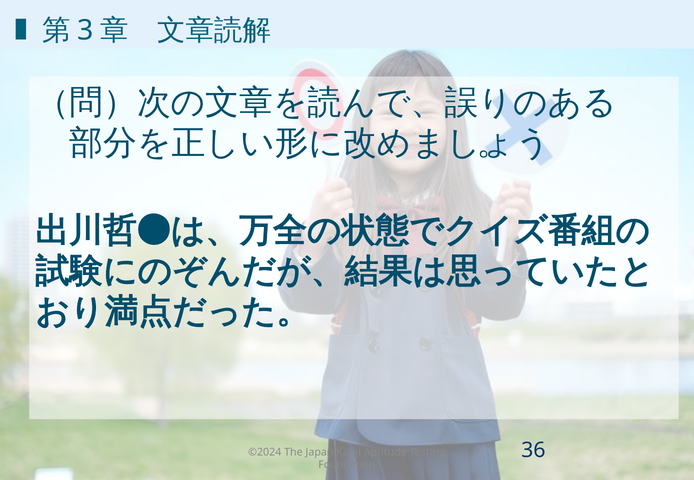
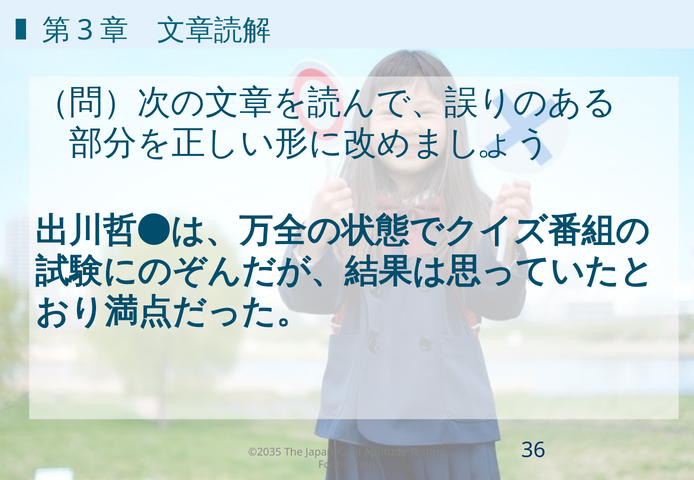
©2024: ©2024 -> ©2035 (265, 453)
